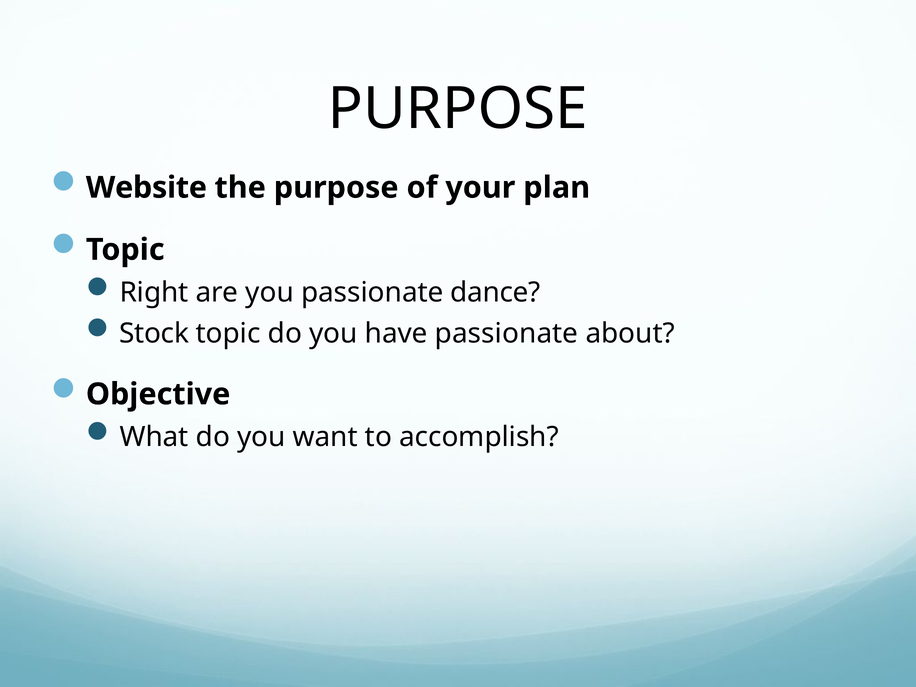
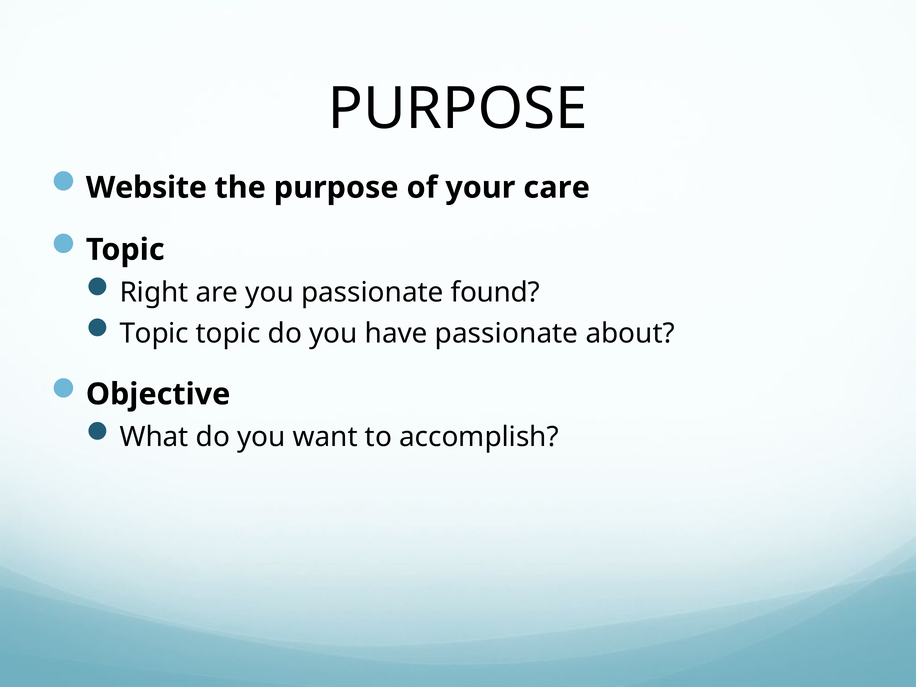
plan: plan -> care (557, 188)
dance: dance -> found (495, 292)
Stock: Stock -> Topic (154, 334)
